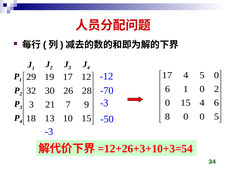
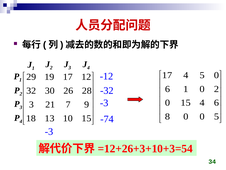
-70: -70 -> -32 (107, 90)
-50: -50 -> -74 (107, 119)
